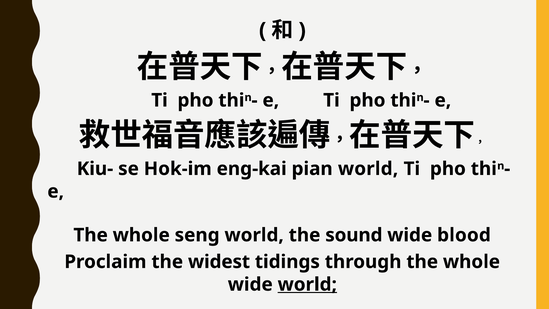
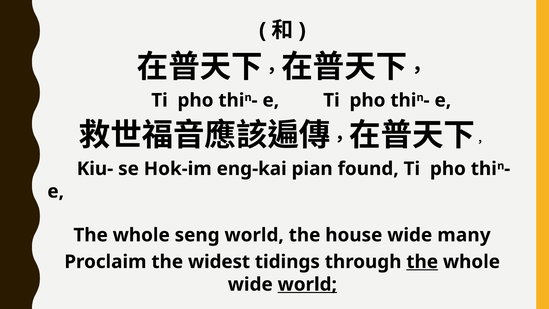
pian world: world -> found (368, 169)
sound: sound -> house (354, 235)
blood: blood -> many (464, 235)
the underline: none -> present (422, 262)
